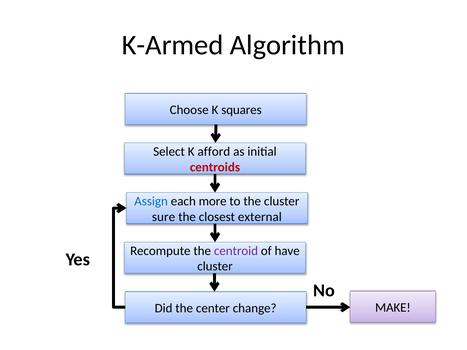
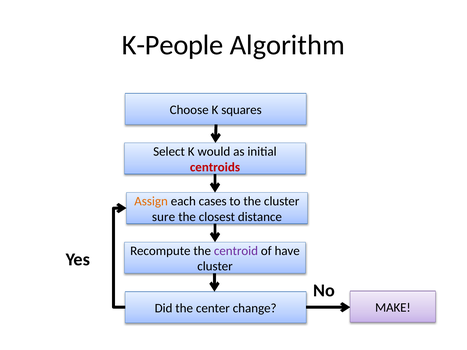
K-Armed: K-Armed -> K-People (173, 45)
afford: afford -> would (214, 152)
Assign colour: blue -> orange (151, 201)
more: more -> cases (213, 201)
external: external -> distance (260, 217)
